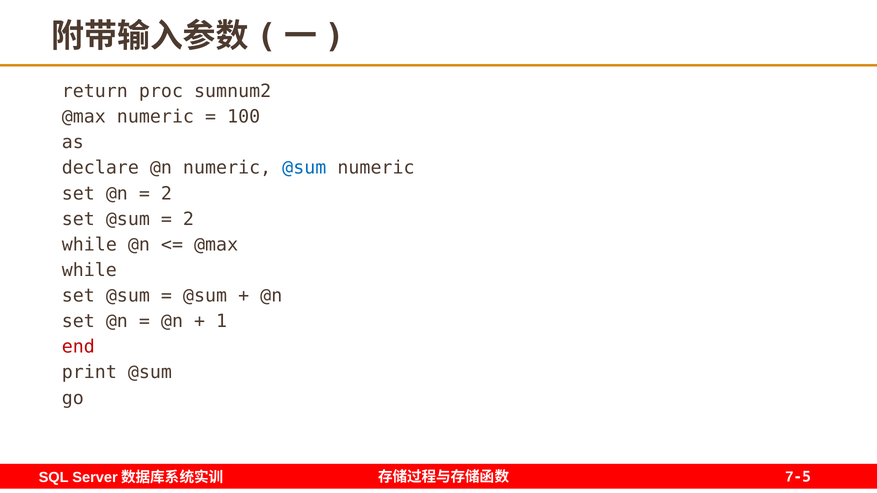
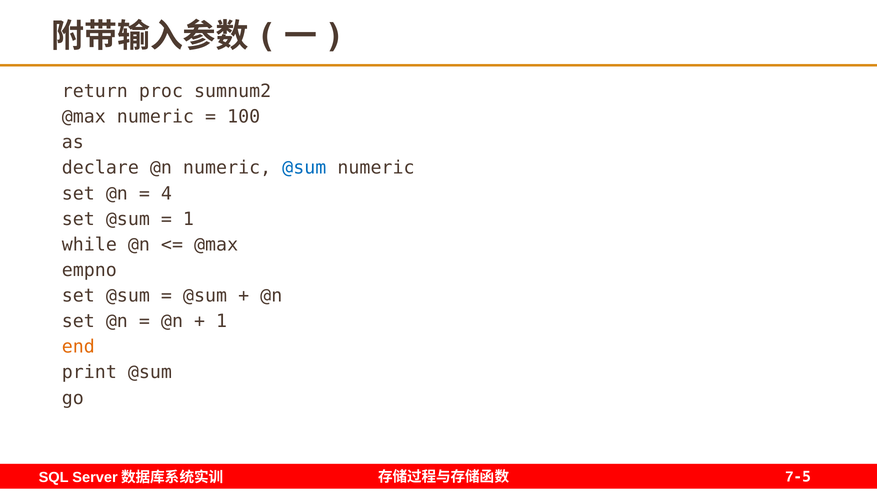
2: 2 -> 4 (166, 194)
2: 2 -> 1 (189, 219)
while: while -> empno (89, 270)
end colour: red -> orange (78, 347)
